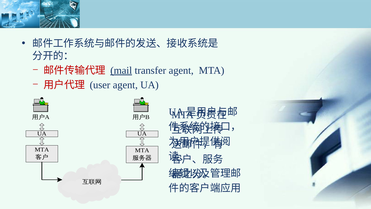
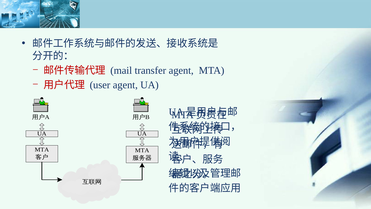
mail underline: present -> none (121, 70)
